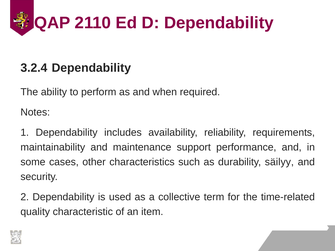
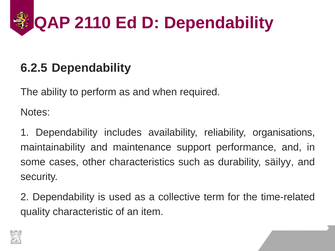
3.2.4: 3.2.4 -> 6.2.5 (34, 68)
requirements: requirements -> organisations (284, 133)
